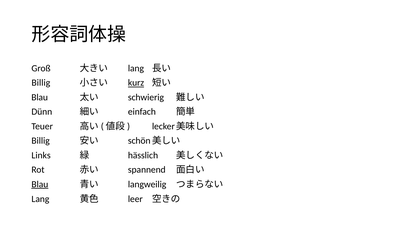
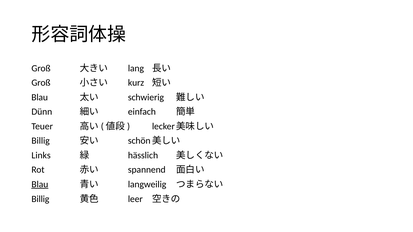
Billig: Billig -> Groß (41, 83)
kurz underline: present -> none (136, 83)
Lang: Lang -> Billig (40, 199)
